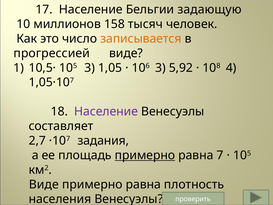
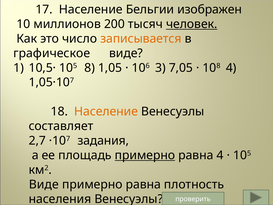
задающую: задающую -> изображен (210, 9)
158: 158 -> 200 (114, 24)
человек underline: none -> present (192, 24)
прогрессией: прогрессией -> графическое (52, 53)
105 3: 3 -> 8 (90, 68)
5,92: 5,92 -> 7,05 (181, 68)
Население colour: purple -> orange (106, 111)
равна 7: 7 -> 4 (220, 155)
